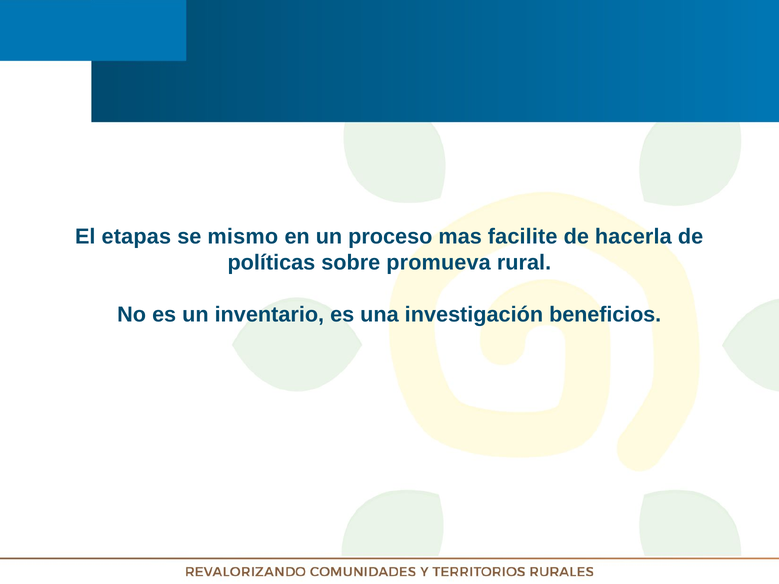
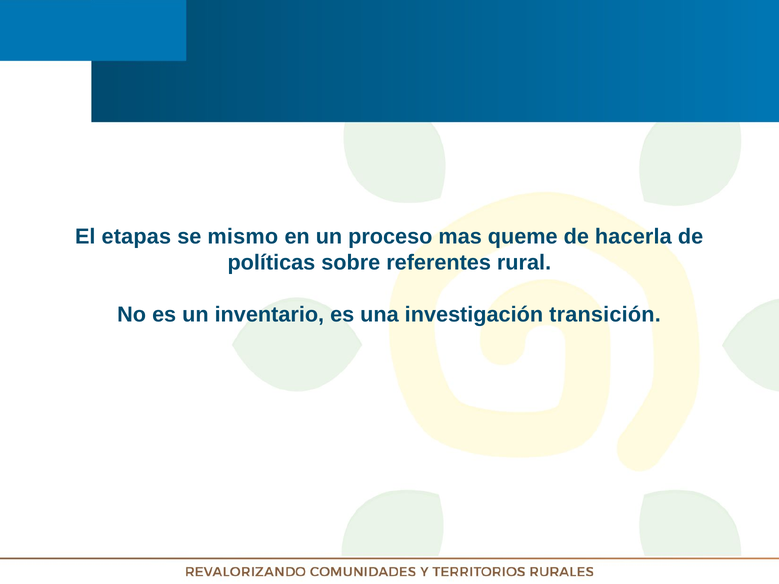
facilite: facilite -> queme (523, 237)
promueva: promueva -> referentes (439, 263)
beneficios: beneficios -> transición (605, 315)
